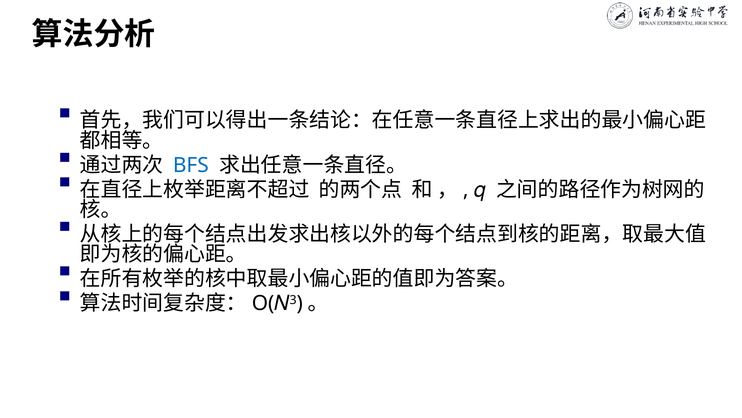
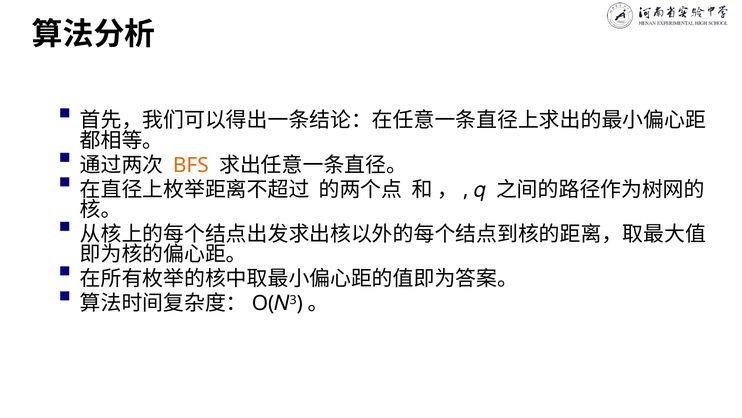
BFS colour: blue -> orange (191, 165)
